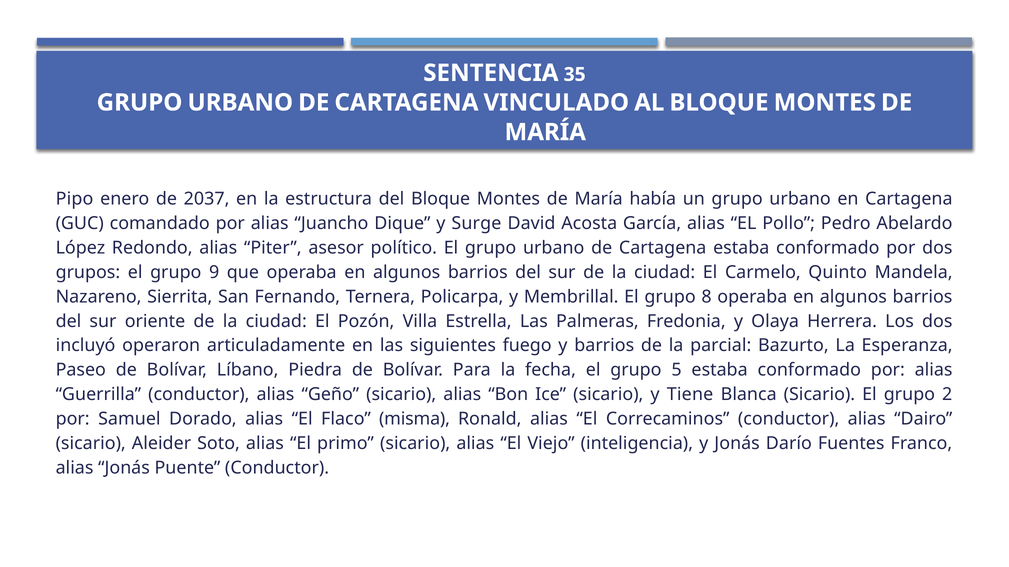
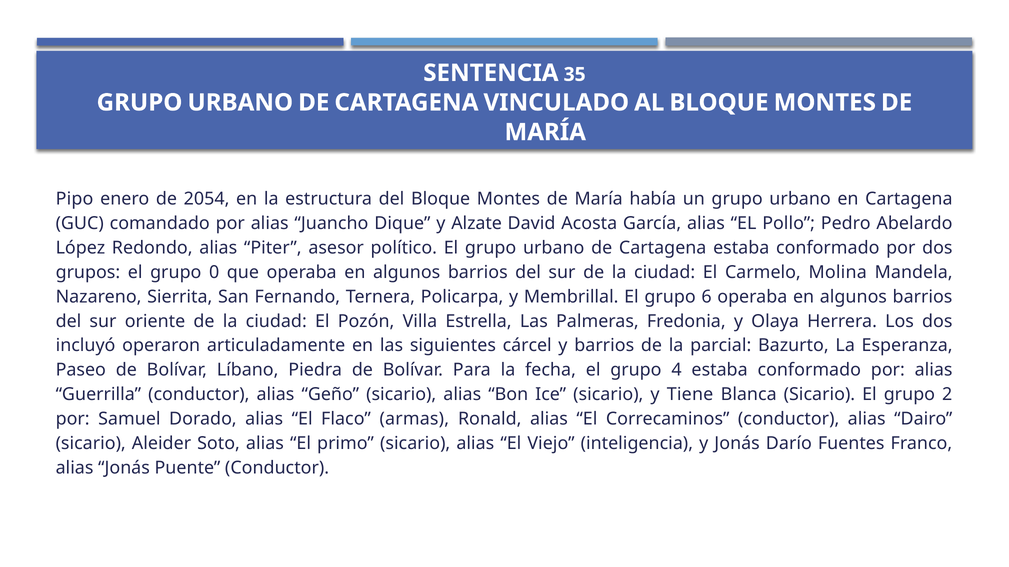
2037: 2037 -> 2054 (207, 199)
Surge: Surge -> Alzate (477, 224)
9: 9 -> 0 (214, 273)
Quinto: Quinto -> Molina (838, 273)
8: 8 -> 6 (707, 297)
fuego: fuego -> cárcel (527, 346)
5: 5 -> 4 (677, 370)
misma: misma -> armas (414, 419)
